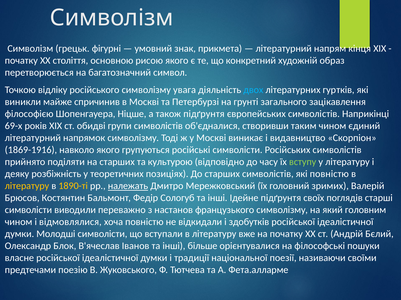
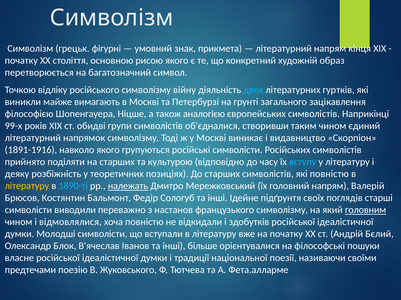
увага: увага -> війну (185, 90)
спричинив: спричинив -> вимагають (97, 102)
також підґрунтя: підґрунтя -> аналогією (204, 114)
69-х: 69-х -> 99-х (14, 126)
1869-1916: 1869-1916 -> 1891-1916 (31, 150)
вступу colour: light green -> light blue (303, 162)
1890-ті colour: yellow -> light blue (73, 186)
головний зримих: зримих -> напрям (330, 186)
головним underline: none -> present (366, 211)
